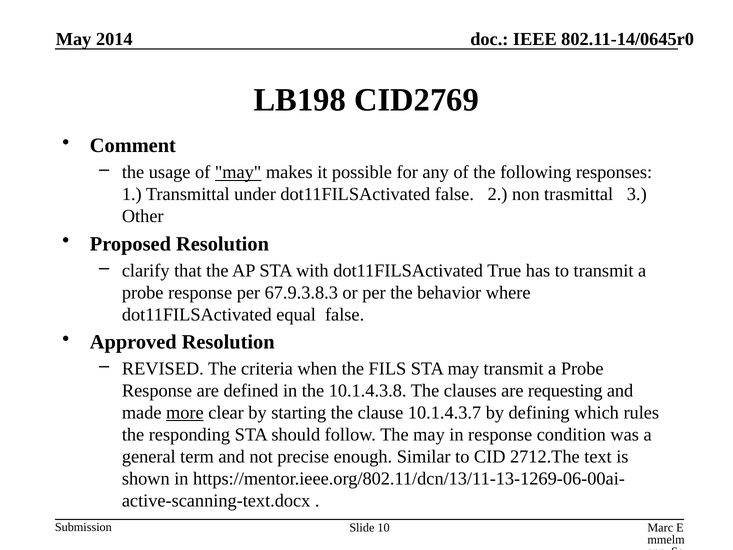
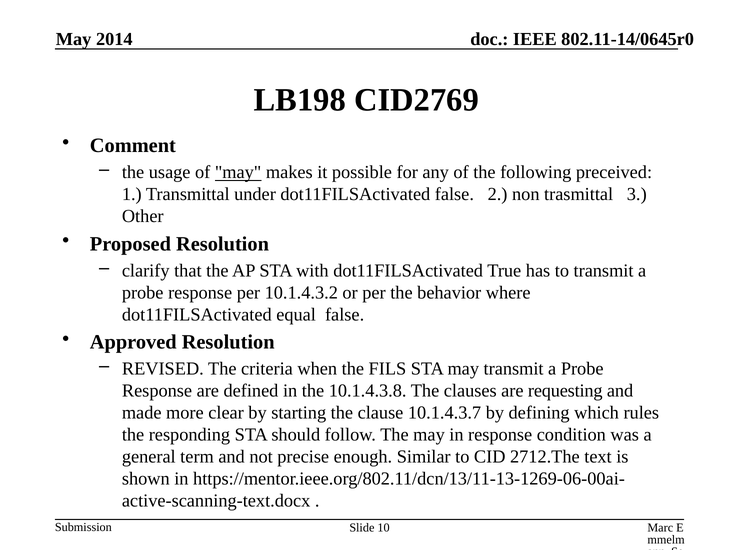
responses: responses -> preceived (614, 172)
67.9.3.8.3: 67.9.3.8.3 -> 10.1.4.3.2 (301, 292)
more underline: present -> none (185, 413)
